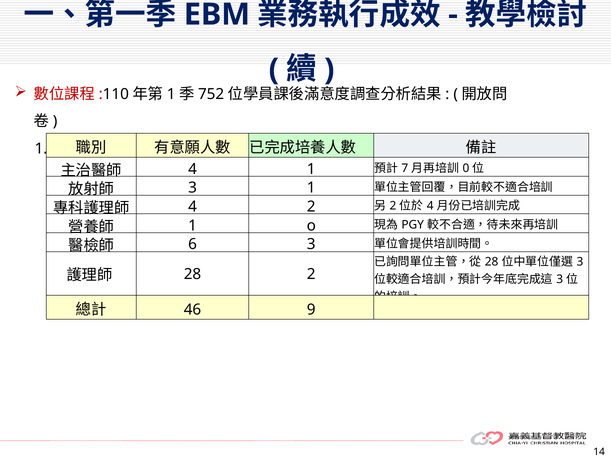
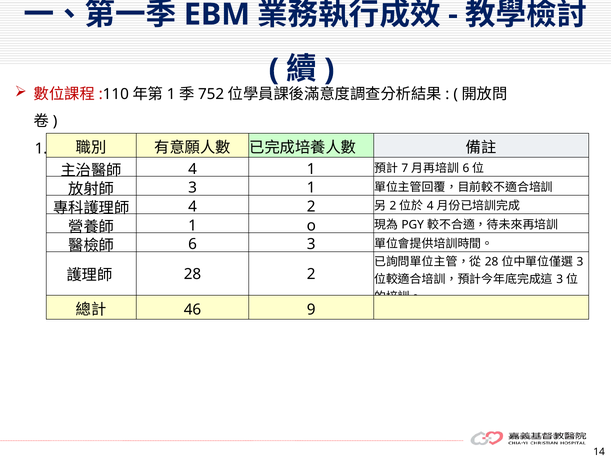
0: 0 -> 6 (466, 168)
